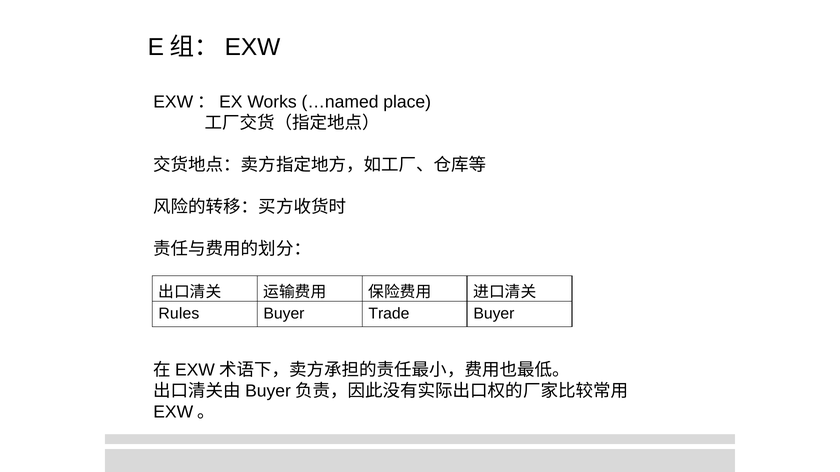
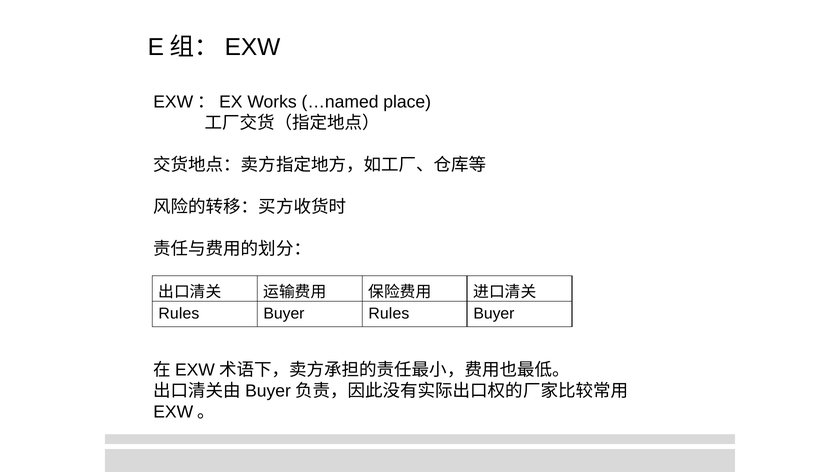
Buyer Trade: Trade -> Rules (389, 314)
